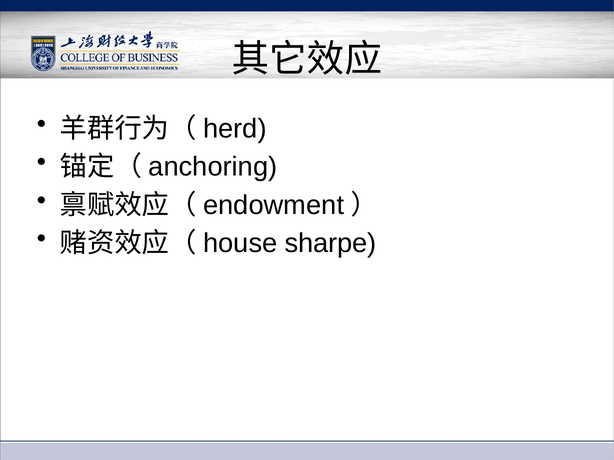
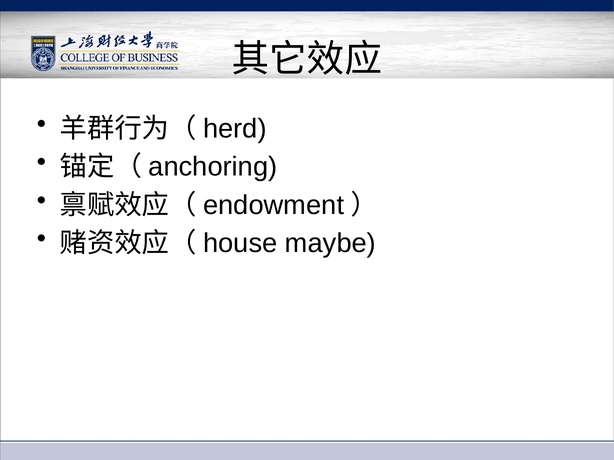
sharpe: sharpe -> maybe (331, 243)
